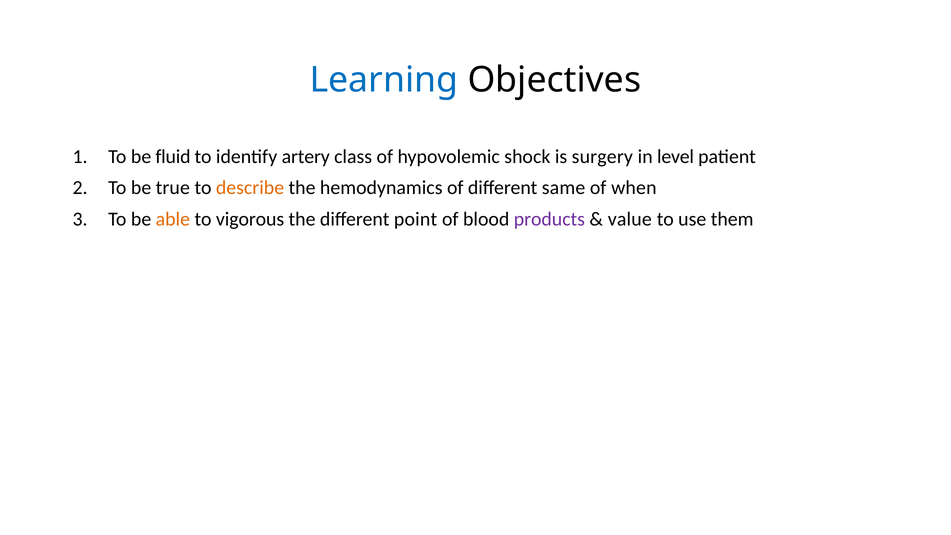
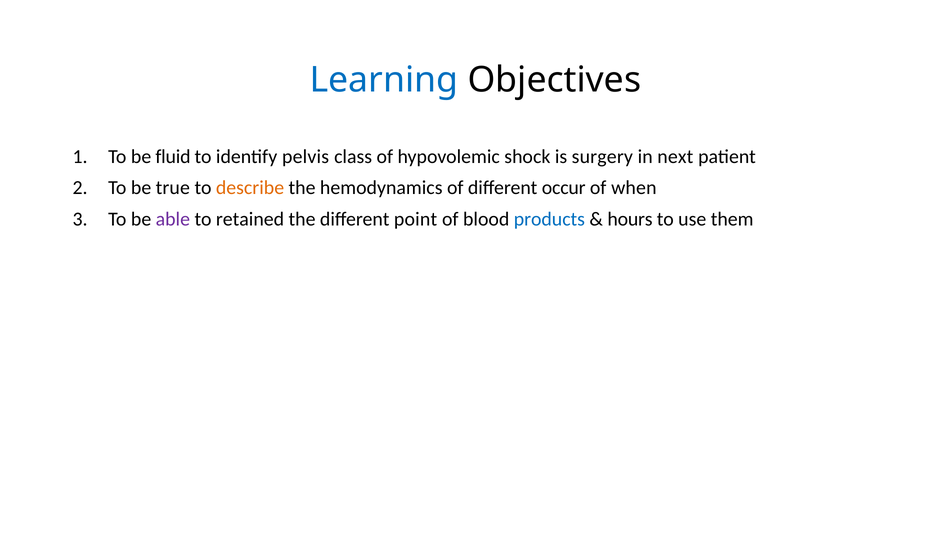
artery: artery -> pelvis (306, 157)
level: level -> next (675, 157)
same: same -> occur (564, 188)
able colour: orange -> purple (173, 219)
vigorous: vigorous -> retained (250, 219)
products colour: purple -> blue (549, 219)
value: value -> hours (630, 219)
